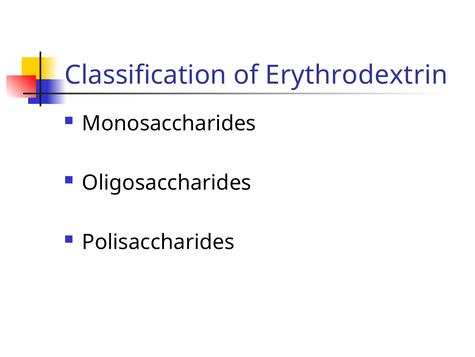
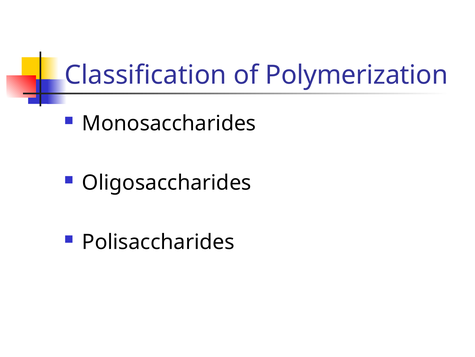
Erythrodextrin: Erythrodextrin -> Polymerization (357, 75)
